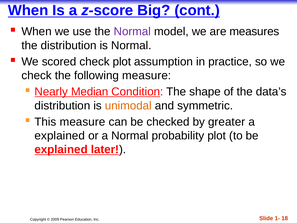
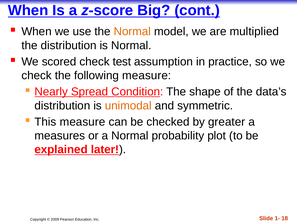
Normal colour: purple -> orange (132, 32)
measures: measures -> multiplied (254, 32)
check plot: plot -> test (122, 62)
Median: Median -> Spread (90, 92)
explained: explained -> measures (60, 136)
